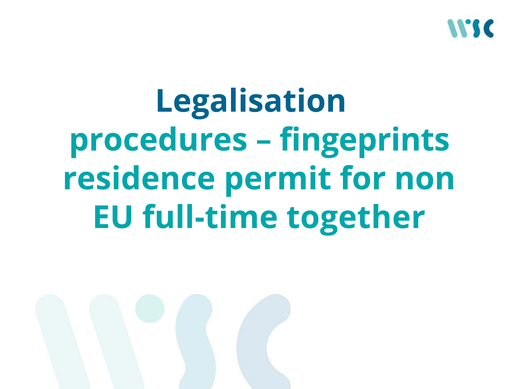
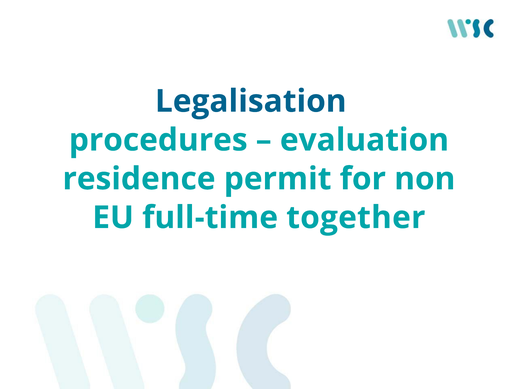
fingeprints: fingeprints -> evaluation (364, 140)
